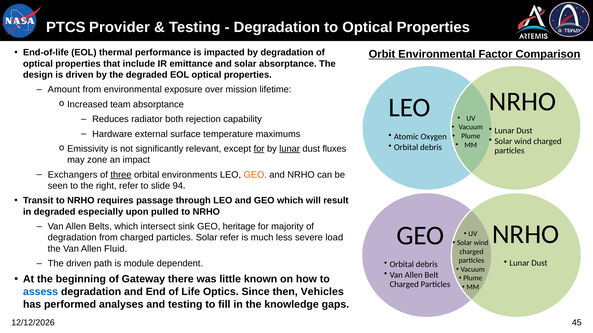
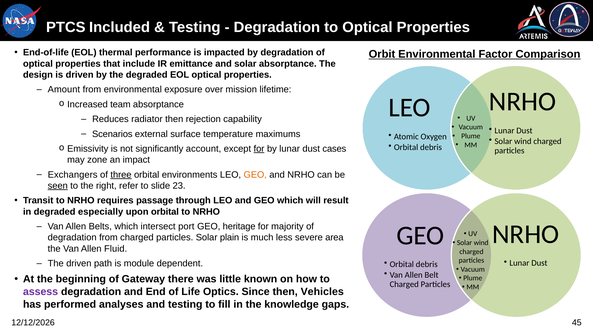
Provider: Provider -> Included (120, 27)
radiator both: both -> then (174, 119)
Hardware: Hardware -> Scenarios (112, 134)
relevant: relevant -> account (204, 149)
lunar underline: present -> none (290, 149)
fluxes: fluxes -> cases (334, 149)
seen underline: none -> present (58, 186)
94: 94 -> 23 (179, 186)
upon pulled: pulled -> orbital (165, 212)
sink: sink -> port (186, 227)
Solar refer: refer -> plain (230, 238)
load: load -> area (334, 238)
assess colour: blue -> purple (41, 292)
